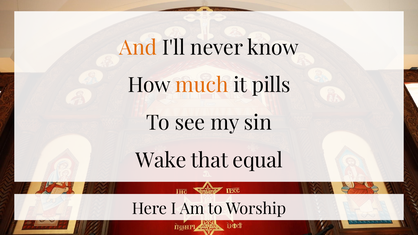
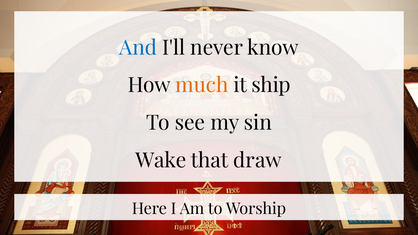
And colour: orange -> blue (138, 48)
pills: pills -> ship (271, 85)
equal: equal -> draw (257, 161)
